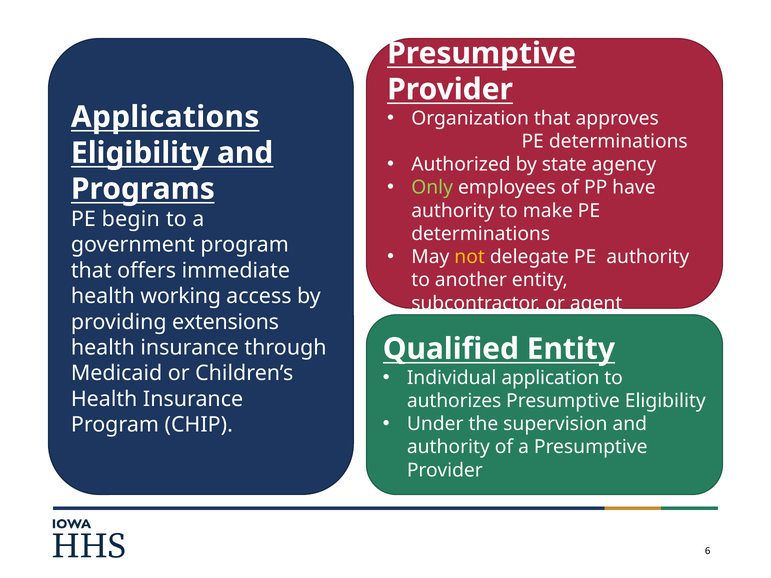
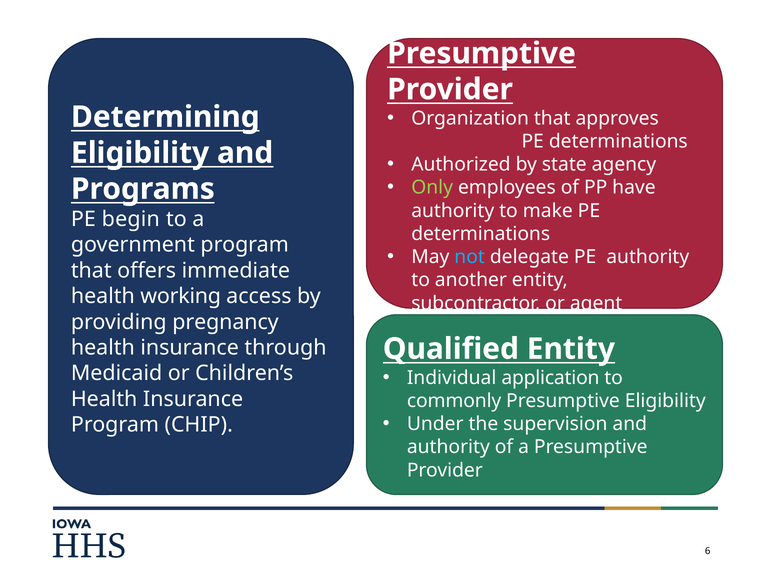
Applications: Applications -> Determining (165, 117)
not colour: yellow -> light blue (470, 257)
extensions: extensions -> pregnancy (225, 322)
authorizes: authorizes -> commonly (454, 401)
